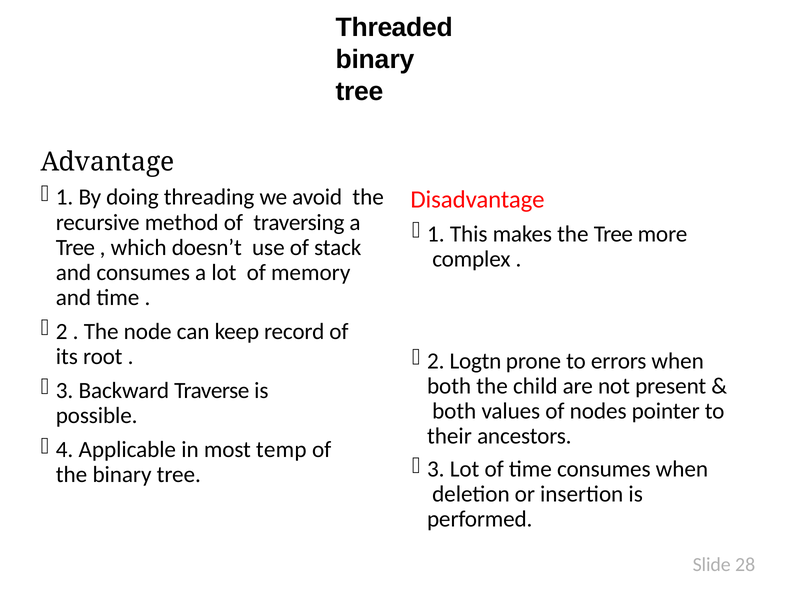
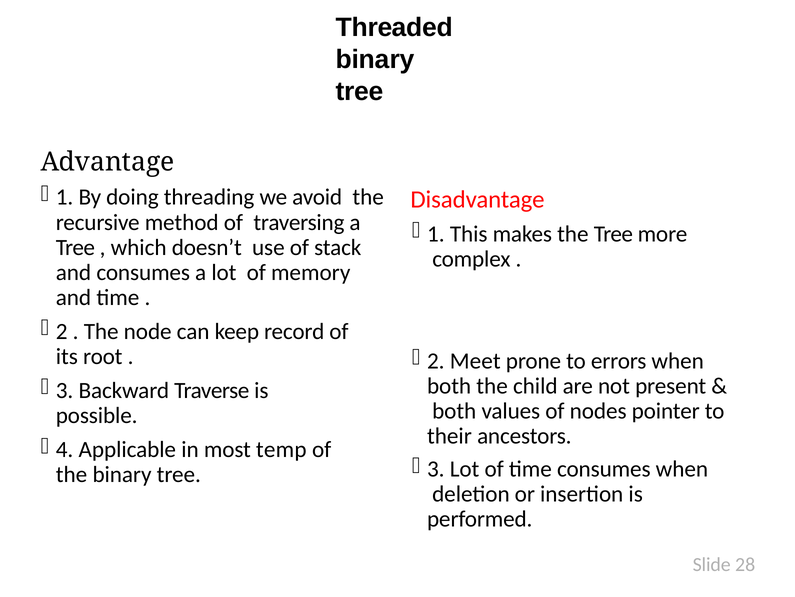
Logtn: Logtn -> Meet (475, 360)
